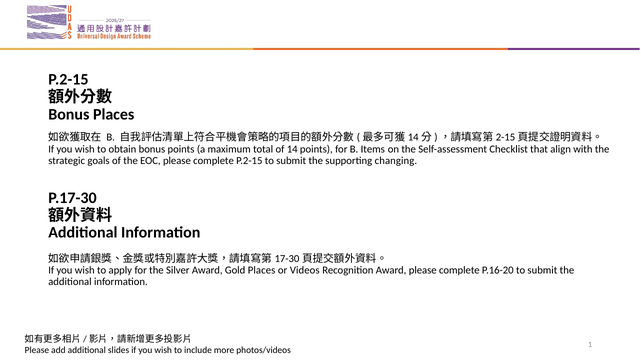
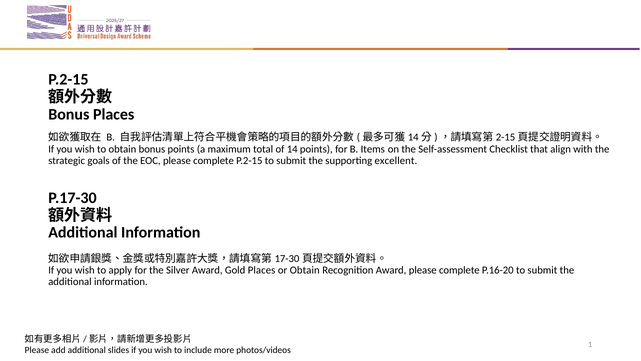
changing: changing -> excellent (396, 160)
or Videos: Videos -> Obtain (305, 270)
